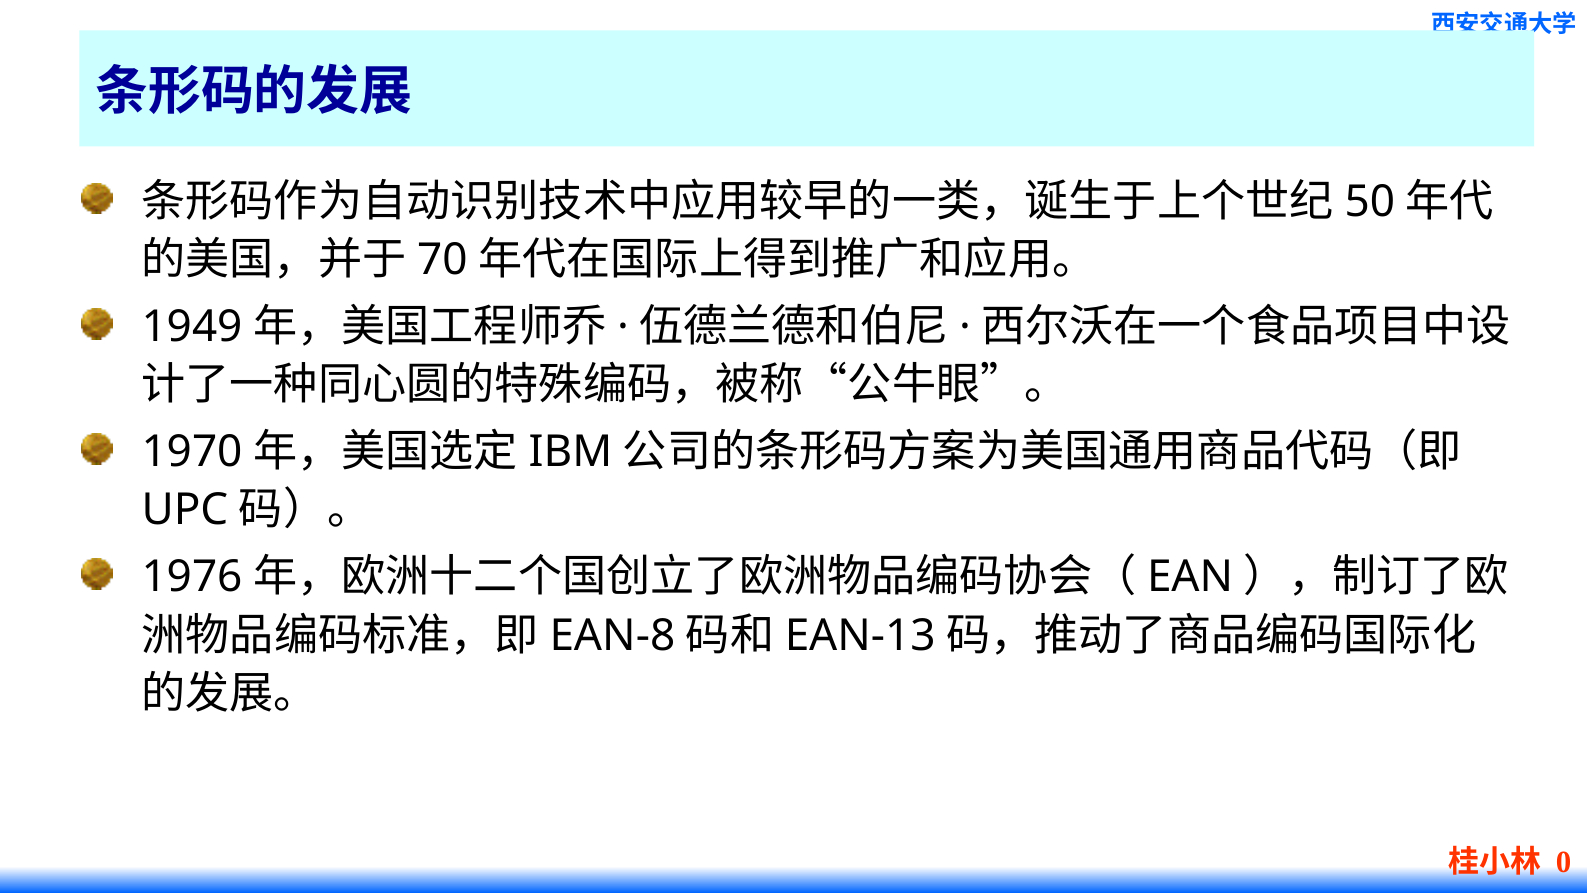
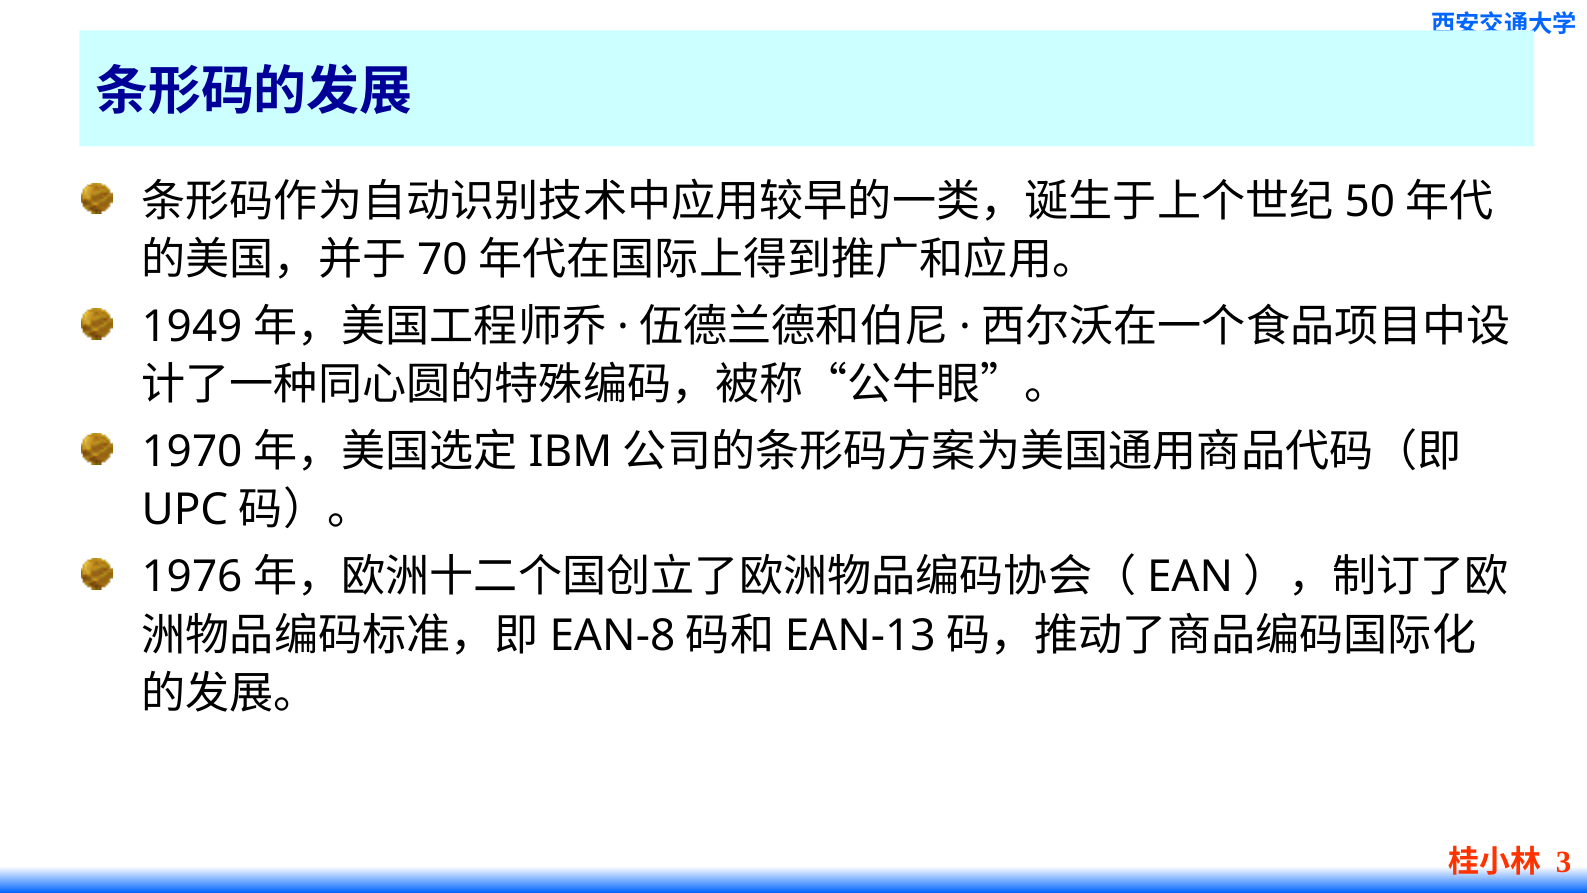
0: 0 -> 3 (1563, 862)
